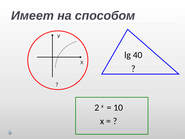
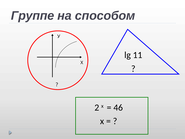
Имеет: Имеет -> Группе (33, 16)
40: 40 -> 11 (138, 55)
10: 10 -> 46 (118, 107)
